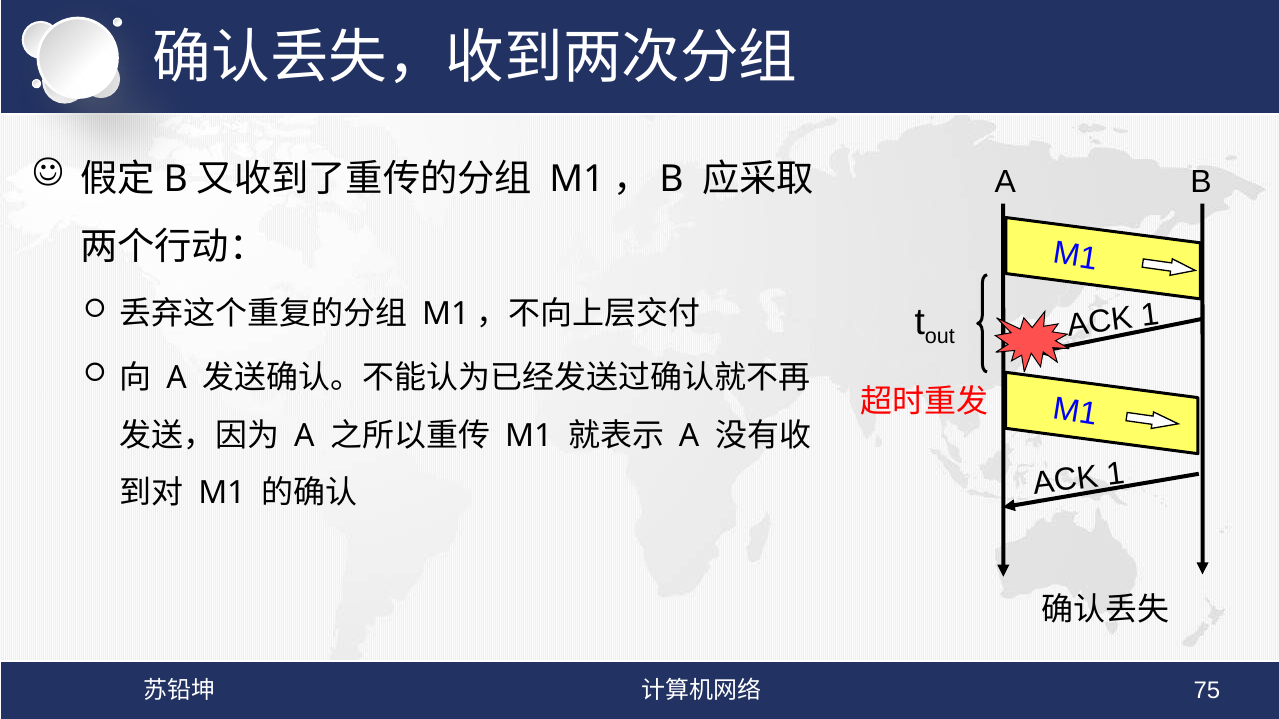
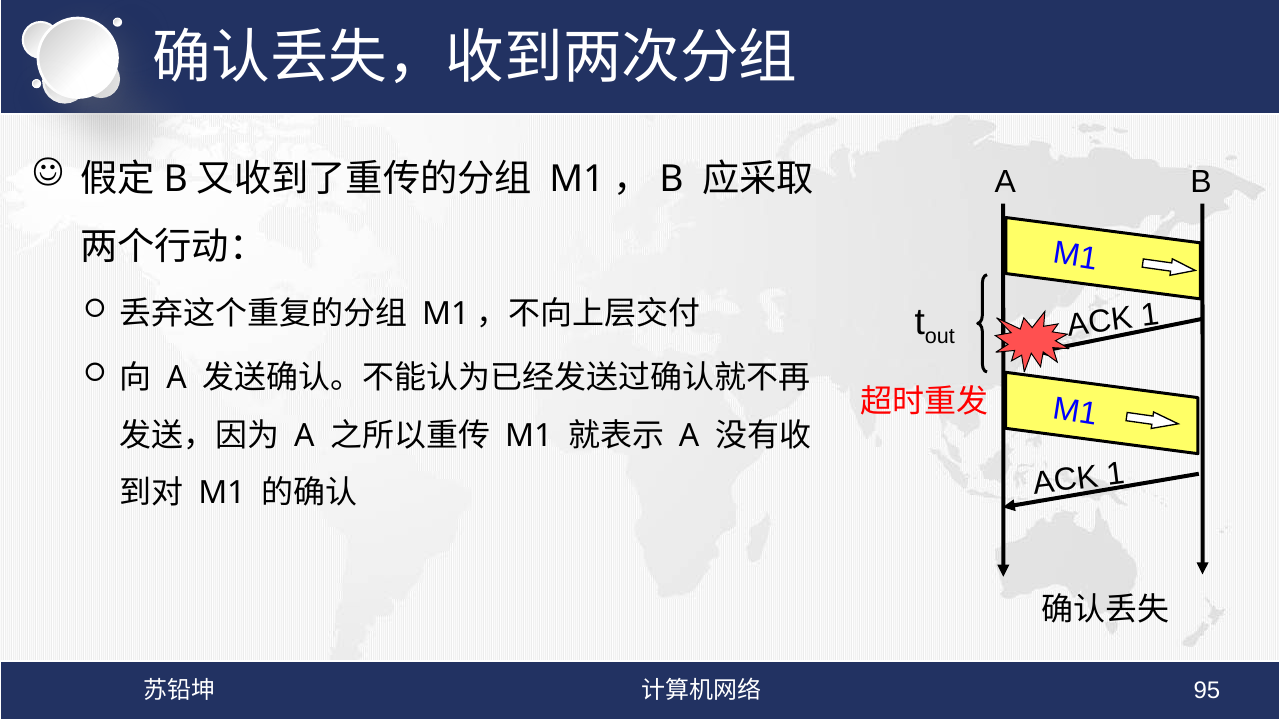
75: 75 -> 95 (1207, 691)
